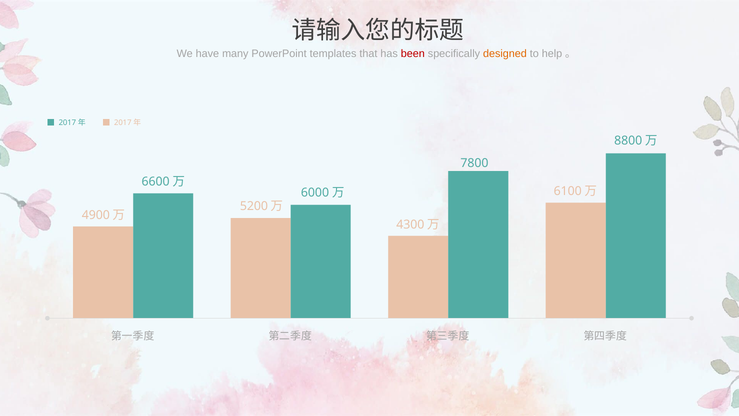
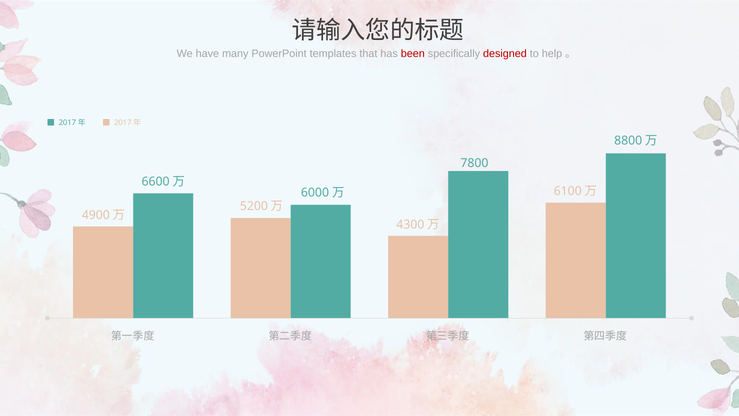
designed colour: orange -> red (505, 54)
